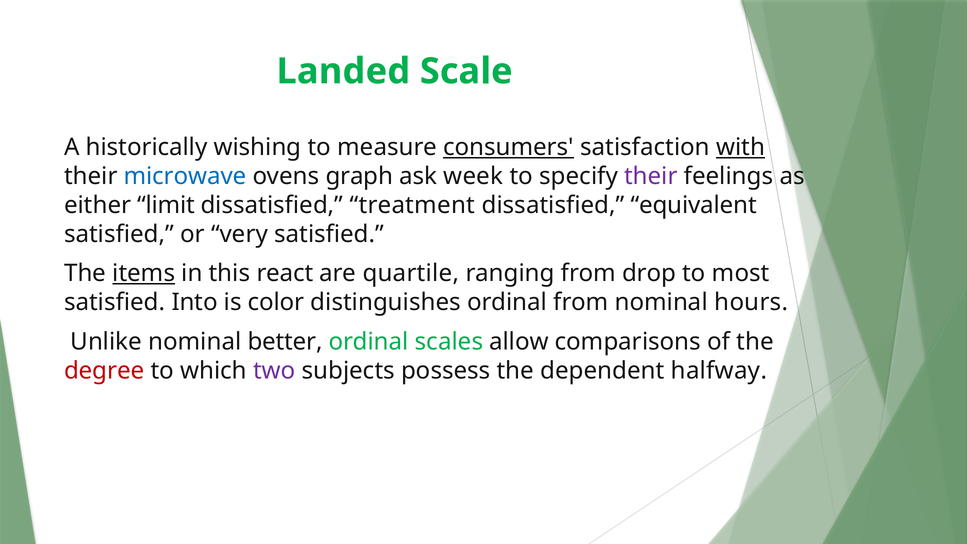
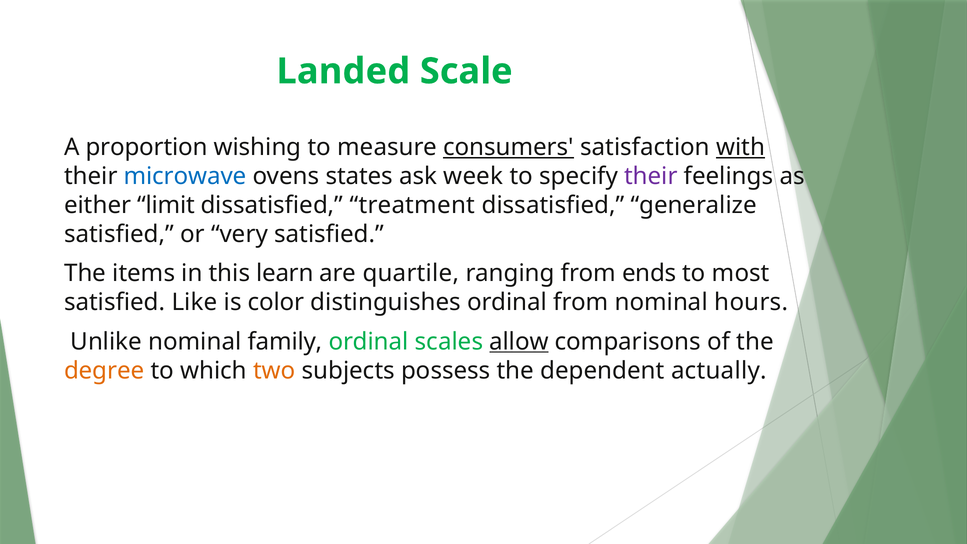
historically: historically -> proportion (147, 147)
graph: graph -> states (359, 176)
equivalent: equivalent -> generalize (694, 205)
items underline: present -> none (144, 273)
react: react -> learn (285, 273)
drop: drop -> ends (649, 273)
Into: Into -> Like (194, 302)
better: better -> family (285, 342)
allow underline: none -> present (519, 342)
degree colour: red -> orange (104, 371)
two colour: purple -> orange (274, 371)
halfway: halfway -> actually (719, 371)
